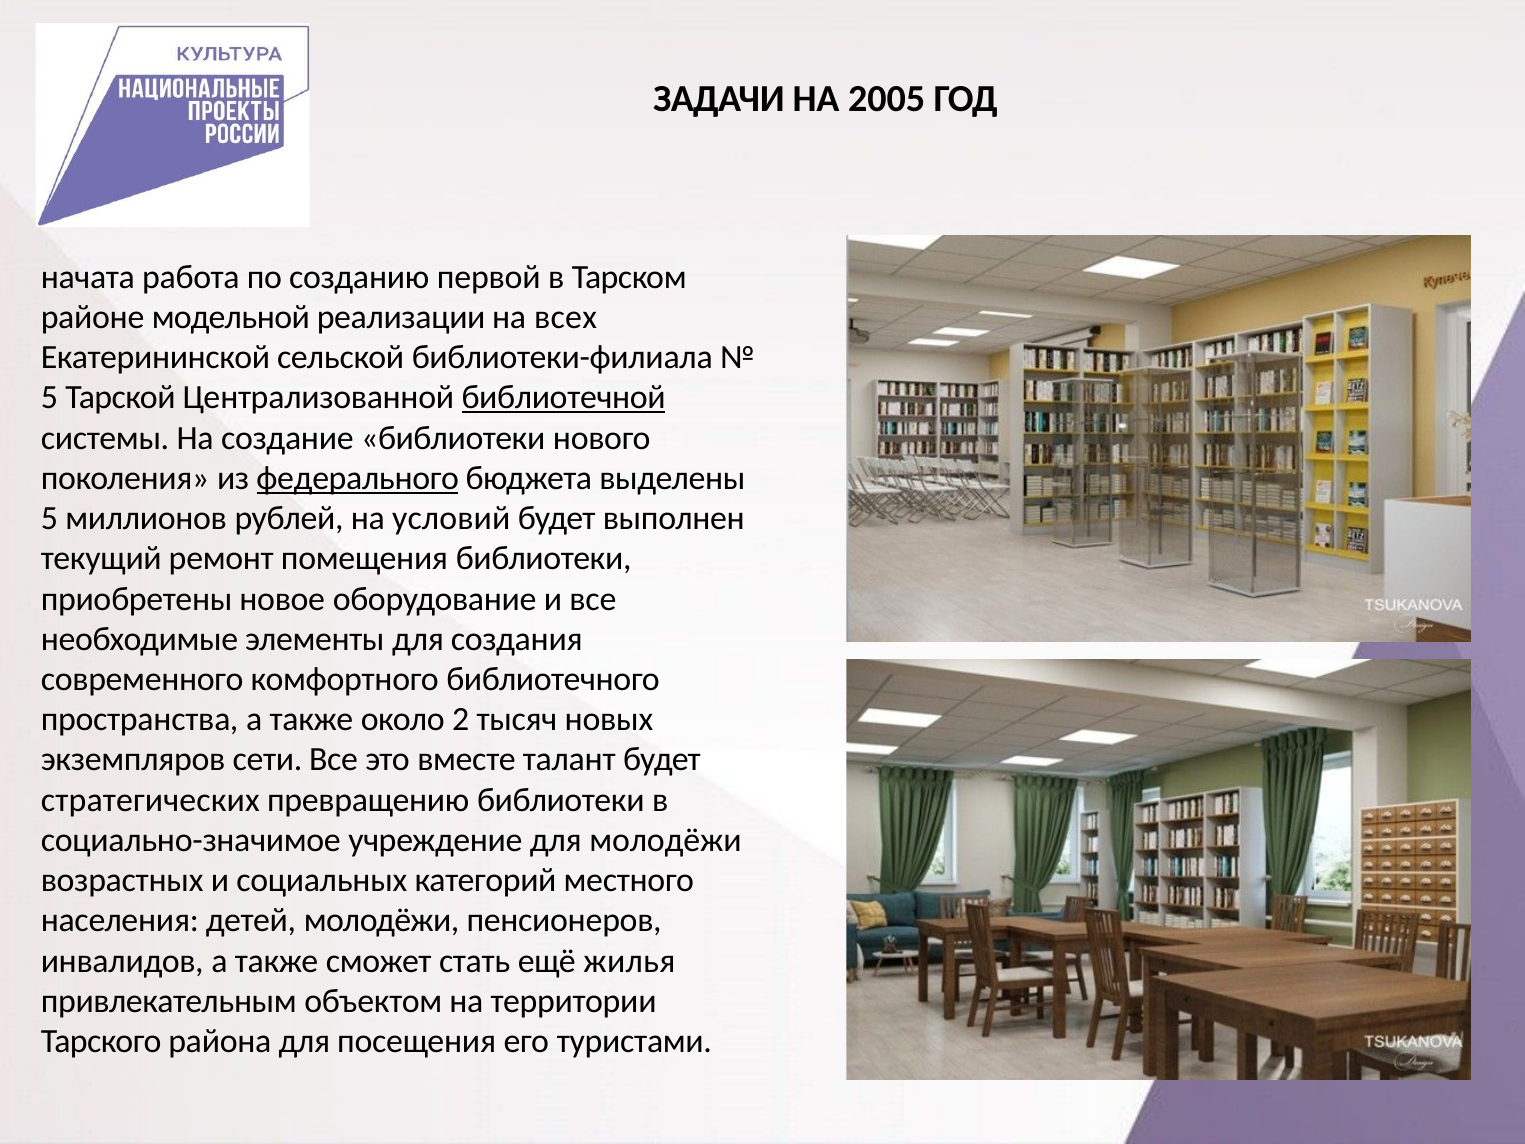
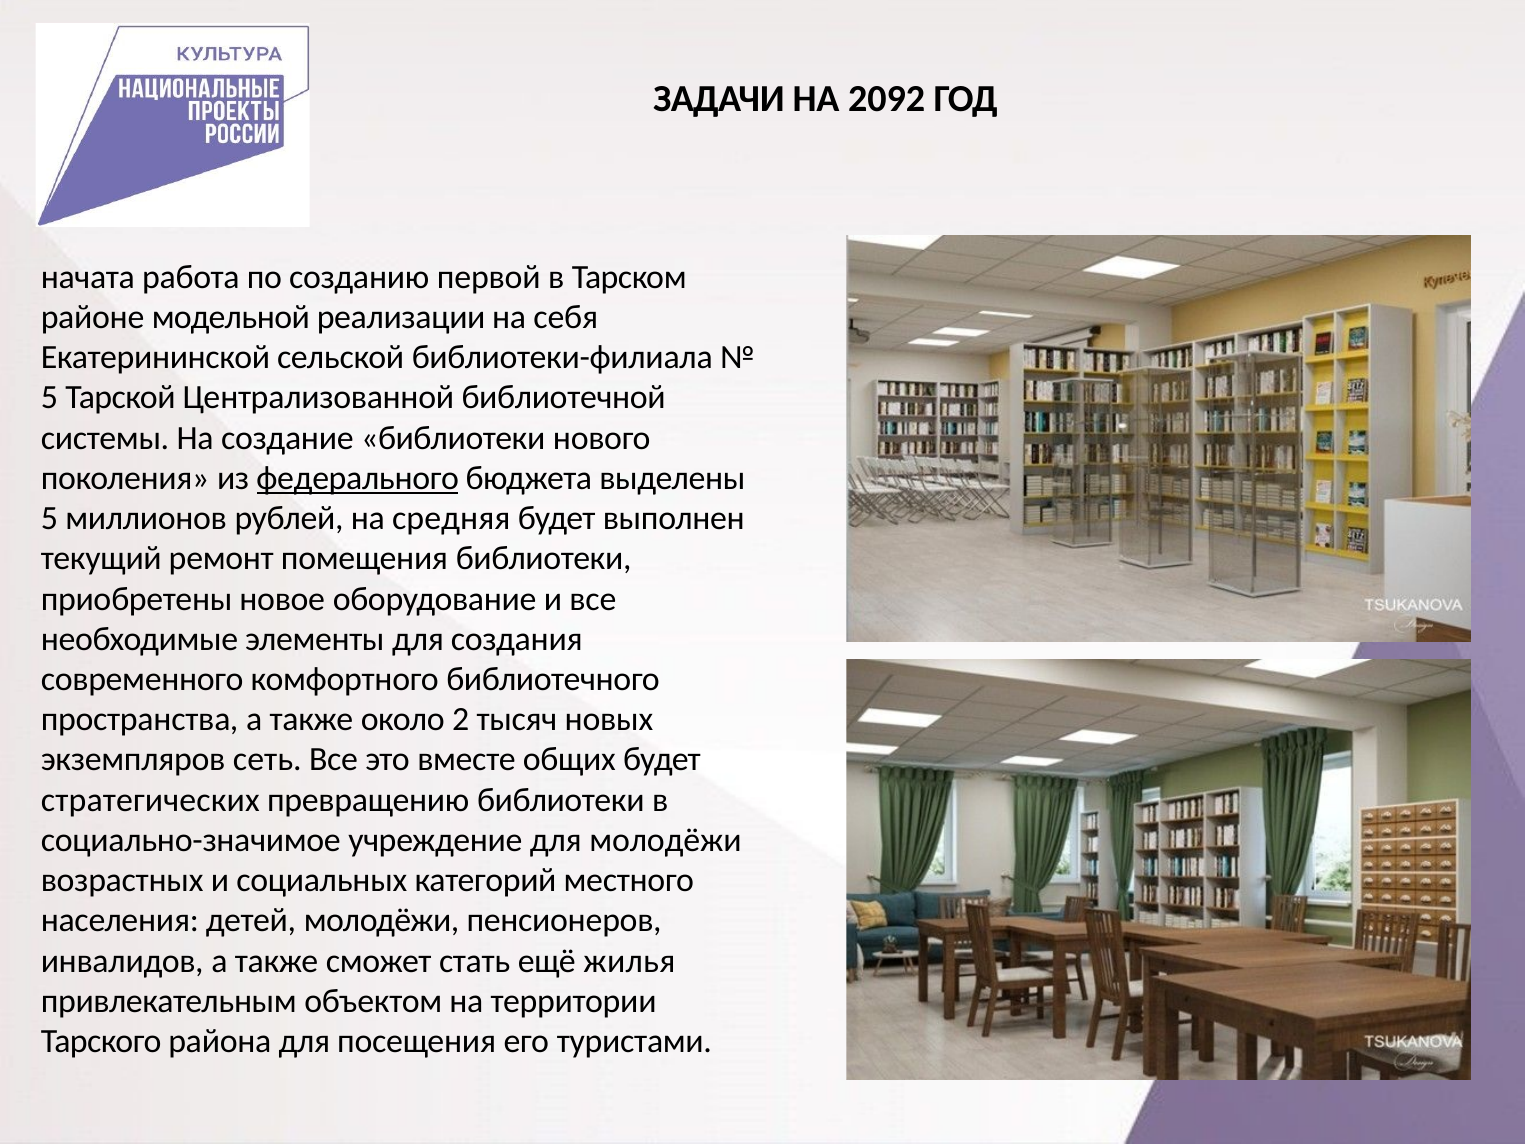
2005: 2005 -> 2092 (887, 99)
всех: всех -> себя (566, 317)
библиотечной underline: present -> none (564, 398)
условий: условий -> средняя (451, 518)
сети: сети -> сеть (267, 760)
талант: талант -> общих (569, 760)
